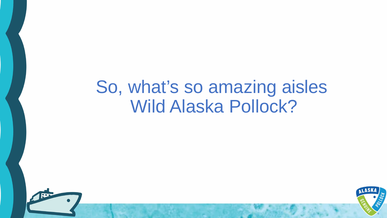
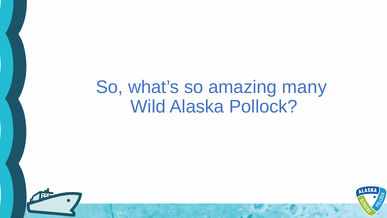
aisles: aisles -> many (304, 87)
